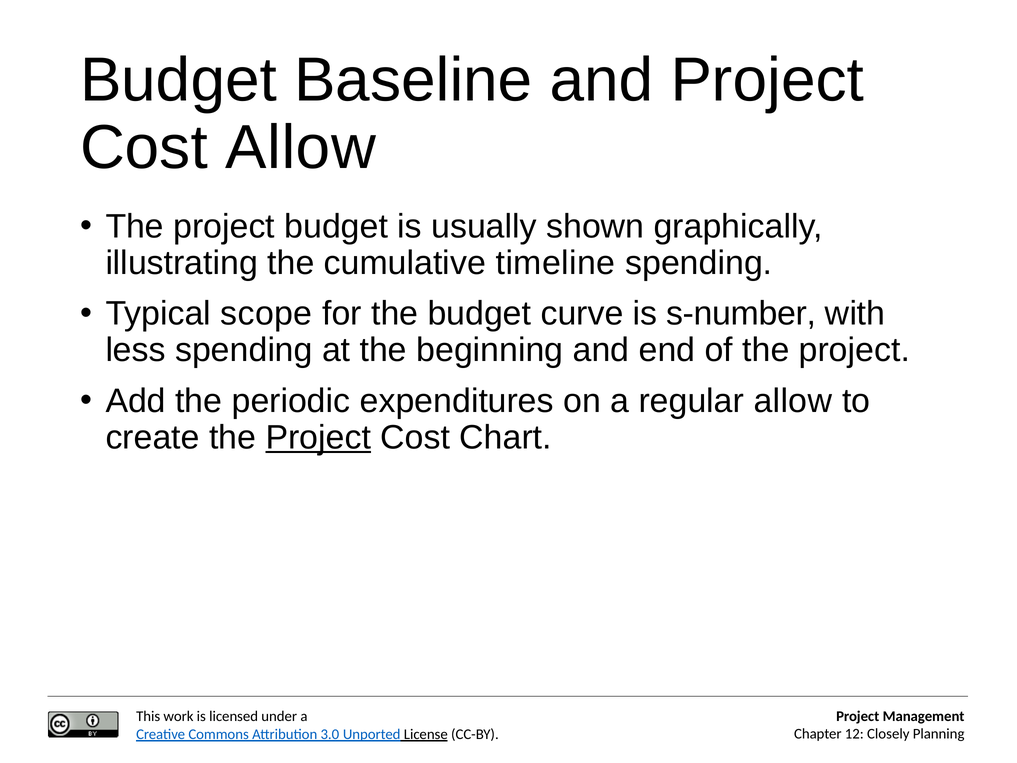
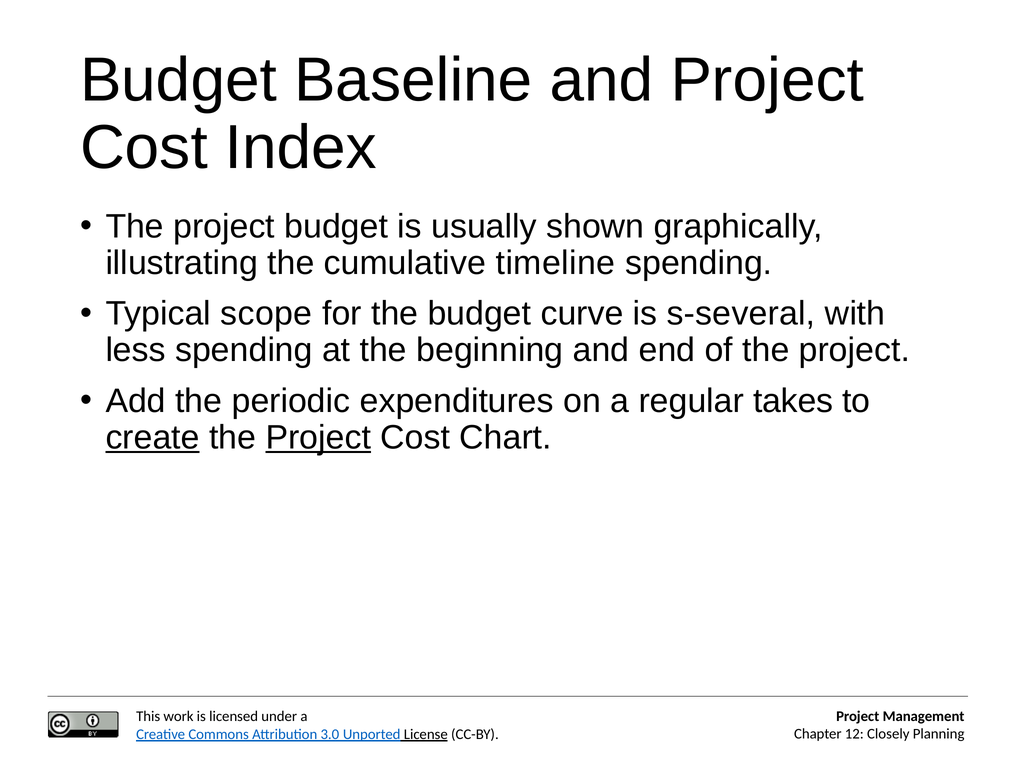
Cost Allow: Allow -> Index (301, 147)
s-number: s-number -> s-several (741, 314)
regular allow: allow -> takes (793, 401)
create underline: none -> present (153, 437)
